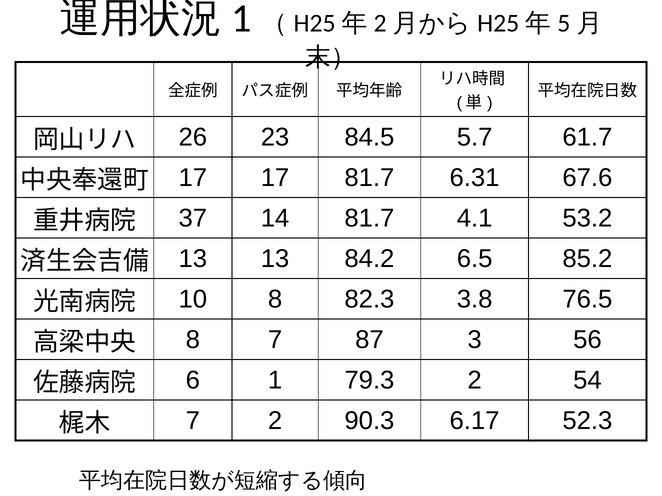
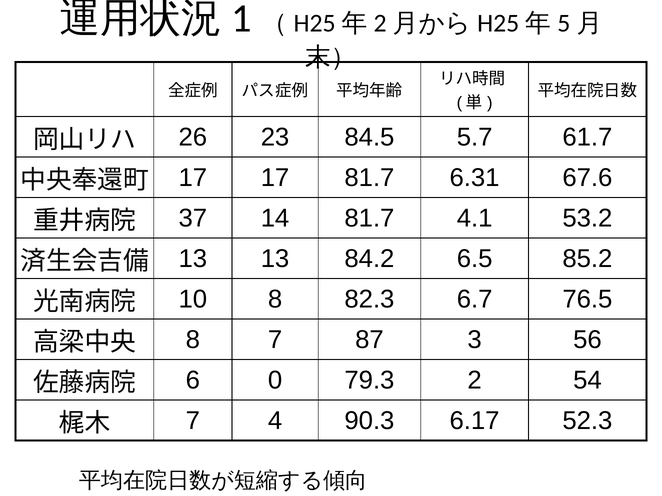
3.8: 3.8 -> 6.7 (475, 300)
1: 1 -> 0 (275, 381)
7 2: 2 -> 4 (275, 421)
